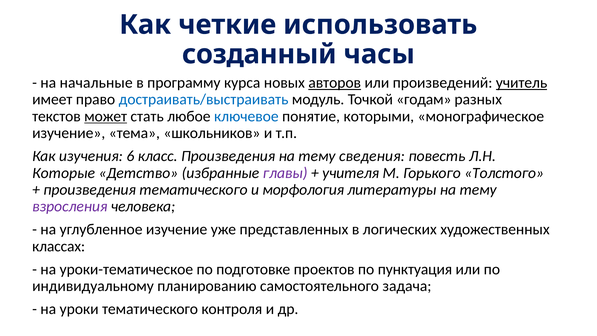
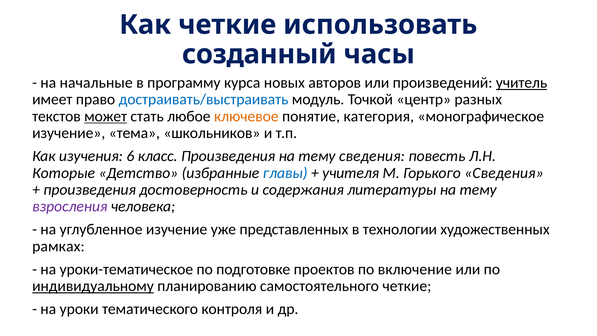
авторов underline: present -> none (335, 83)
годам: годам -> центр (424, 99)
ключевое colour: blue -> orange (246, 116)
которыми: которыми -> категория (379, 116)
главы colour: purple -> blue (285, 173)
Горького Толстого: Толстого -> Сведения (504, 173)
произведения тематического: тематического -> достоверность (193, 190)
морфология: морфология -> содержания (303, 190)
логических: логических -> технологии (400, 229)
классах: классах -> рамках (58, 246)
пунктуация: пунктуация -> включение (415, 269)
индивидуальному underline: none -> present (93, 286)
самостоятельного задача: задача -> четкие (407, 286)
